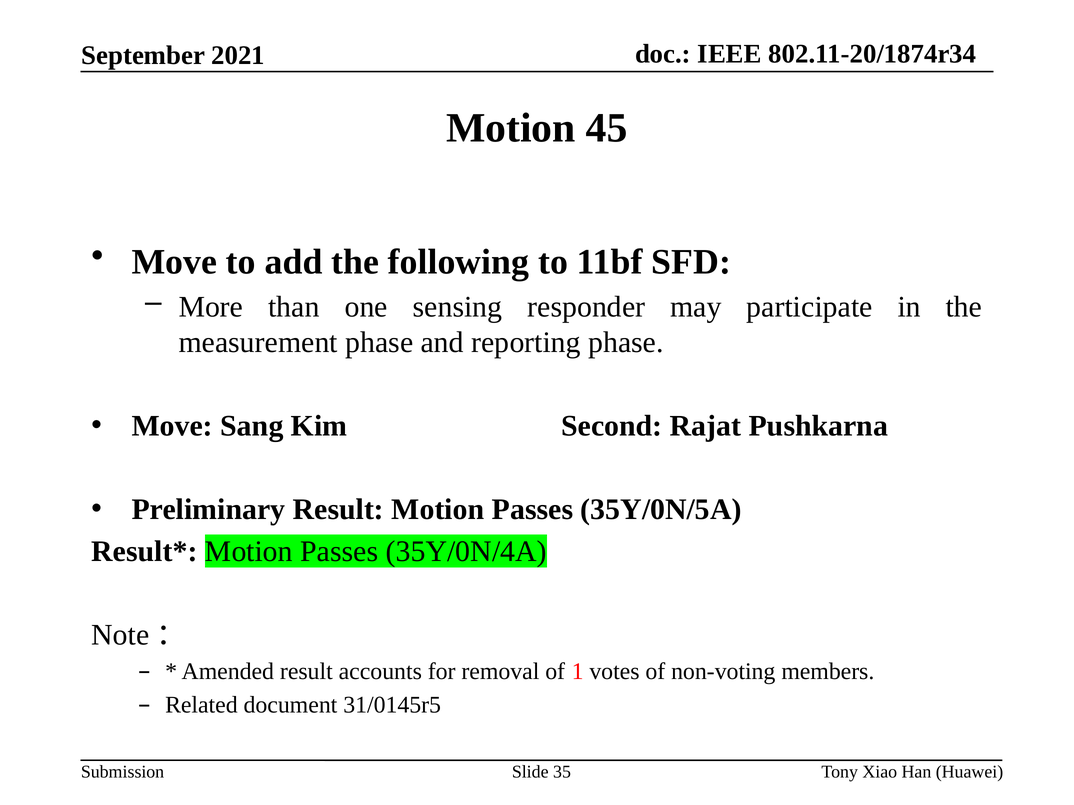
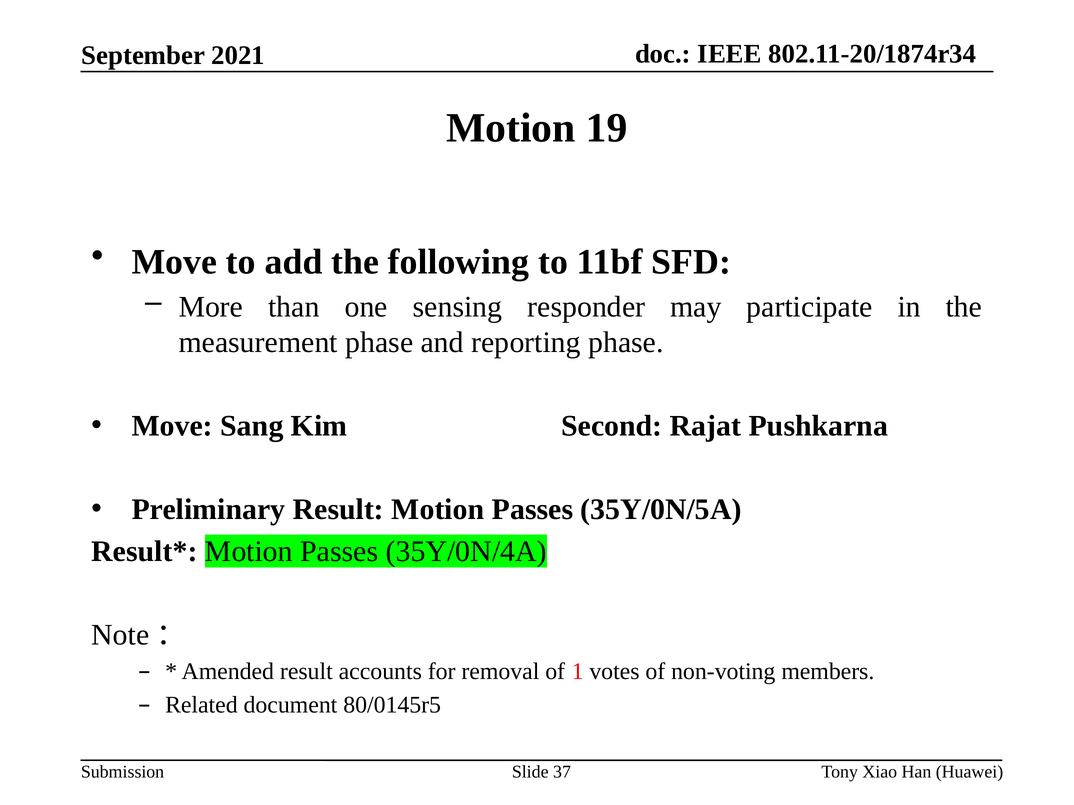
45: 45 -> 19 (607, 128)
31/0145r5: 31/0145r5 -> 80/0145r5 (392, 705)
35: 35 -> 37 (562, 773)
